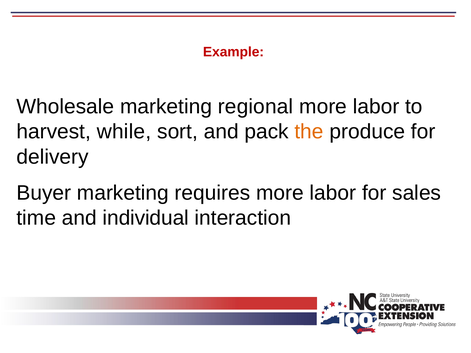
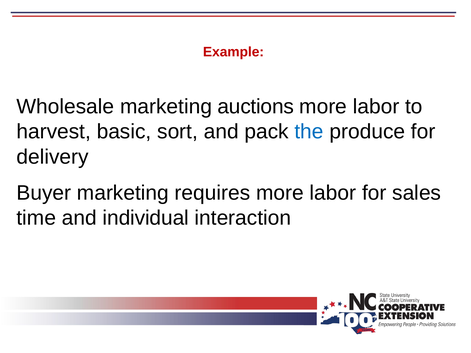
regional: regional -> auctions (256, 107)
while: while -> basic (124, 132)
the colour: orange -> blue (309, 132)
